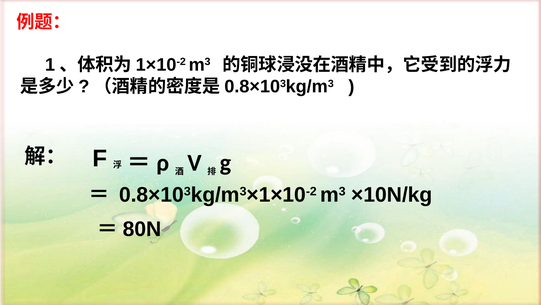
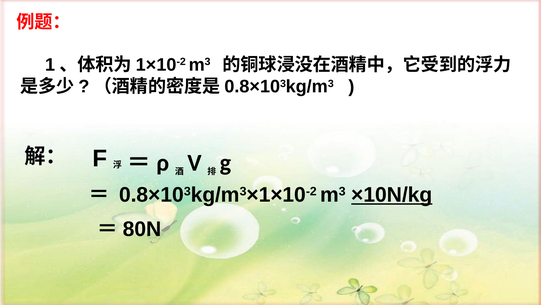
×10N/kg underline: none -> present (392, 194)
